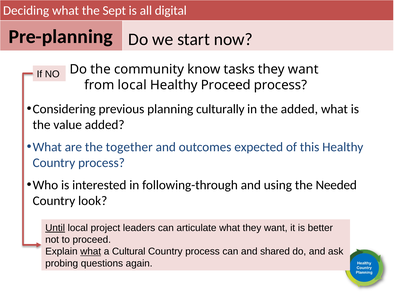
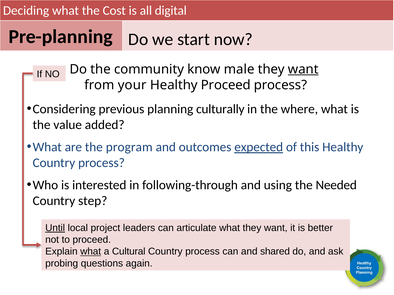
Sept: Sept -> Cost (114, 11)
tasks: tasks -> male (239, 69)
want underline: none -> present (303, 69)
from local: local -> your (132, 85)
the added: added -> where (299, 109)
together: together -> program (129, 147)
expected underline: none -> present (259, 147)
look: look -> step (93, 201)
